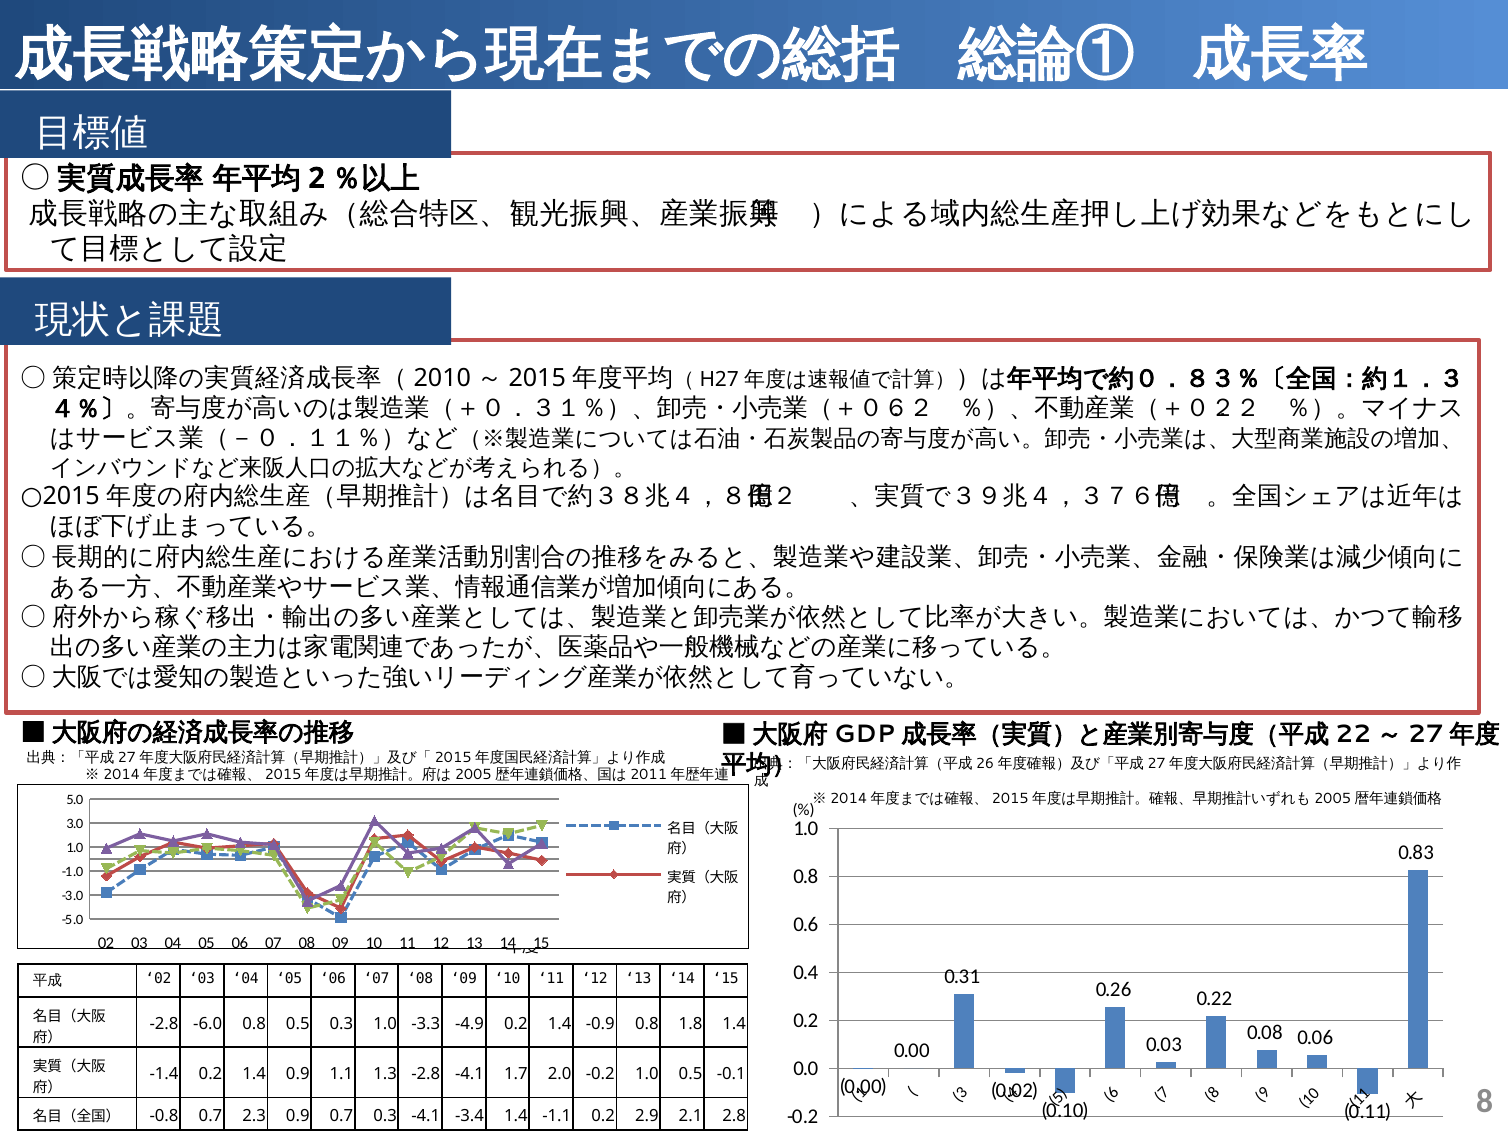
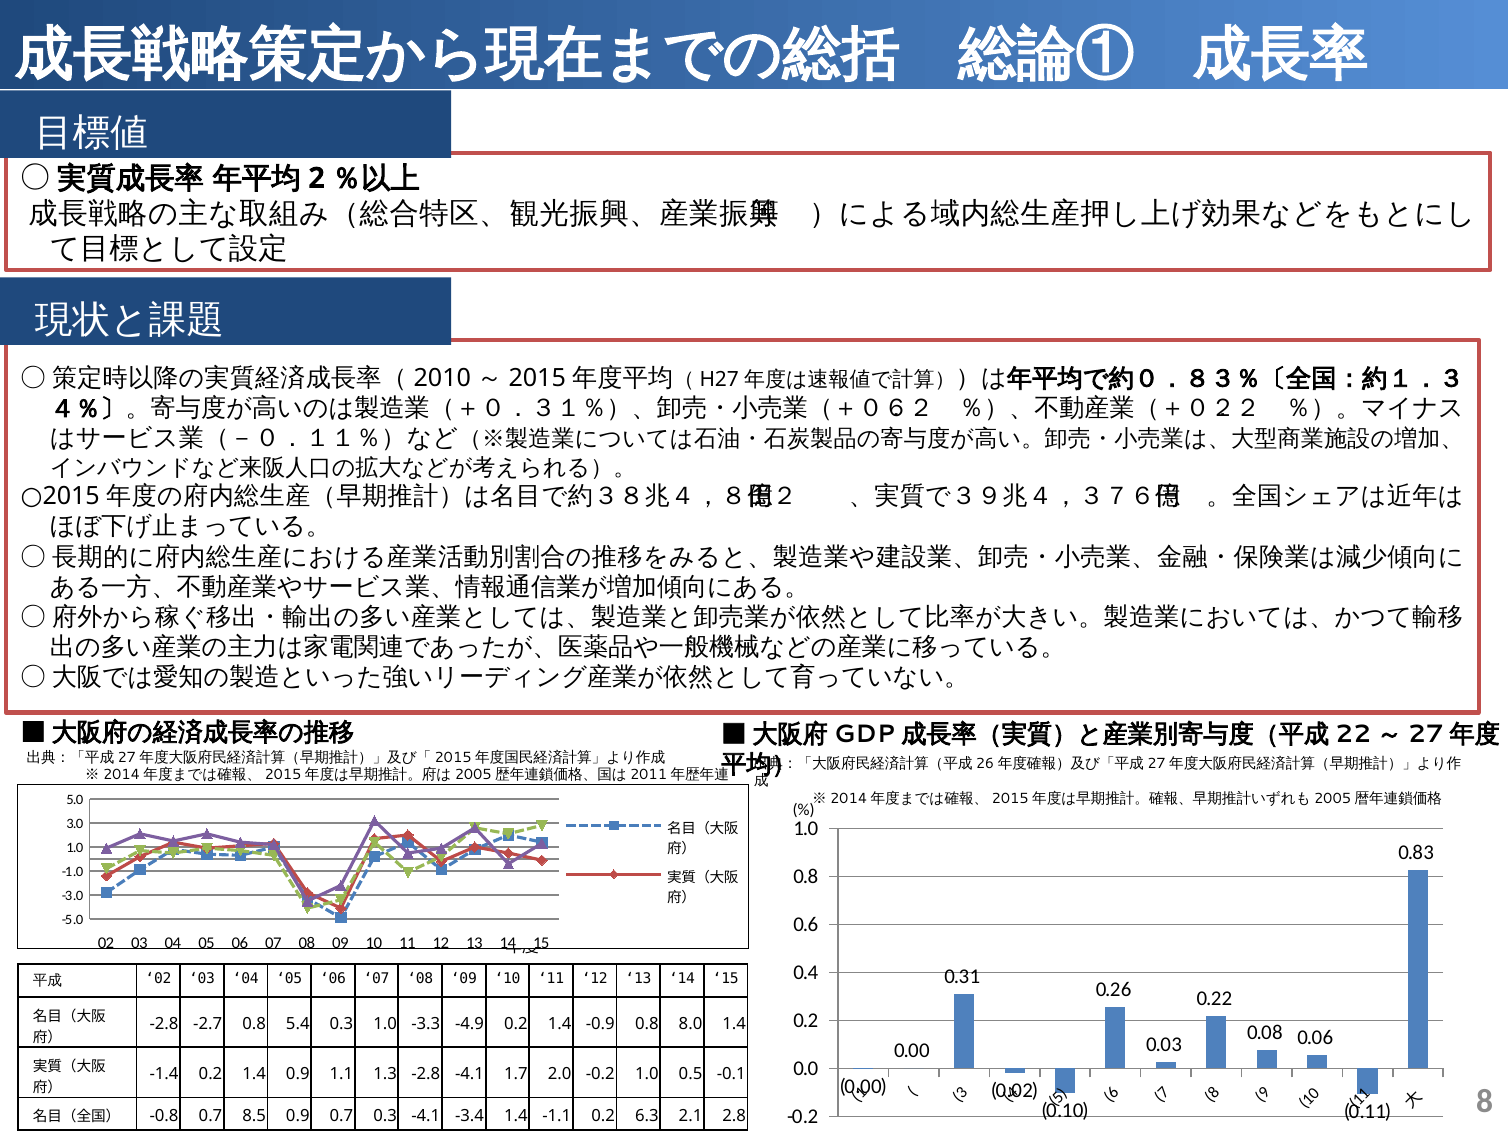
-6.0: -6.0 -> -2.7 (208, 1024)
0.8 0.5: 0.5 -> 5.4 (298, 1024)
1.8: 1.8 -> 8.0 (691, 1024)
2.3: 2.3 -> 8.5 (254, 1116)
2.9: 2.9 -> 6.3 (647, 1116)
